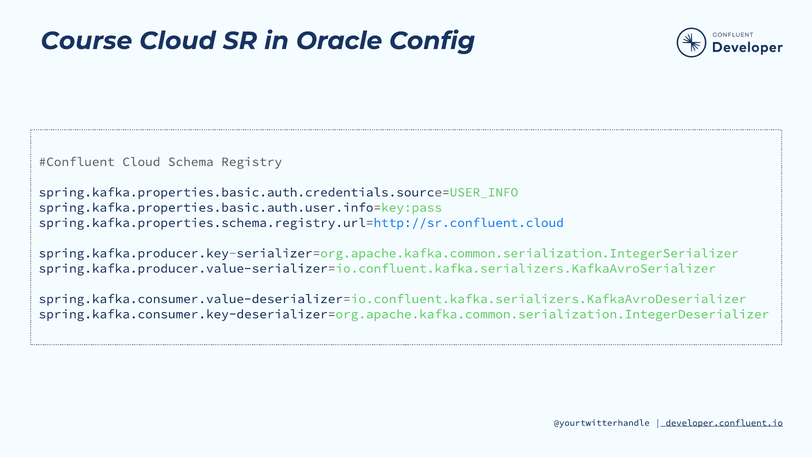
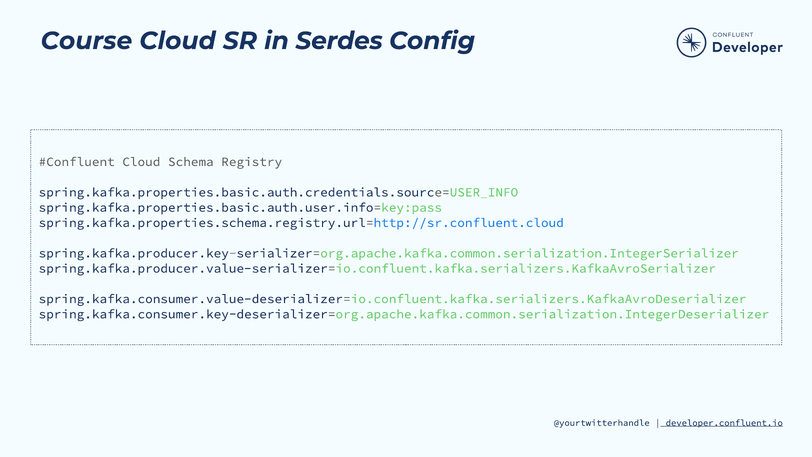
Oracle: Oracle -> Serdes (339, 41)
